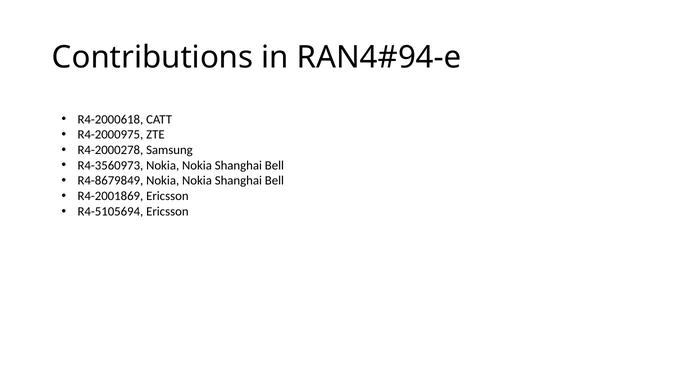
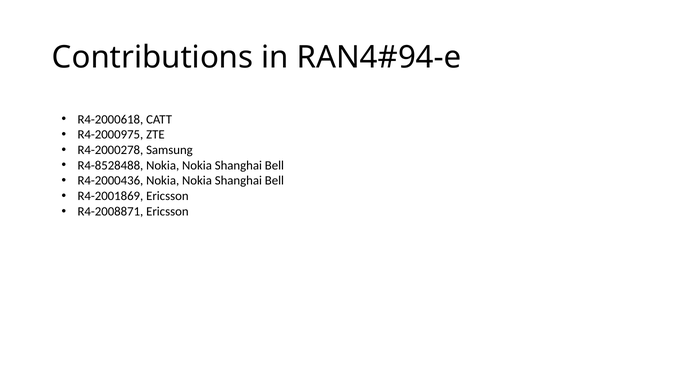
R4-3560973: R4-3560973 -> R4-8528488 (110, 165)
R4-8679849: R4-8679849 -> R4-2000436 (110, 181)
R4-5105694: R4-5105694 -> R4-2008871 (110, 211)
